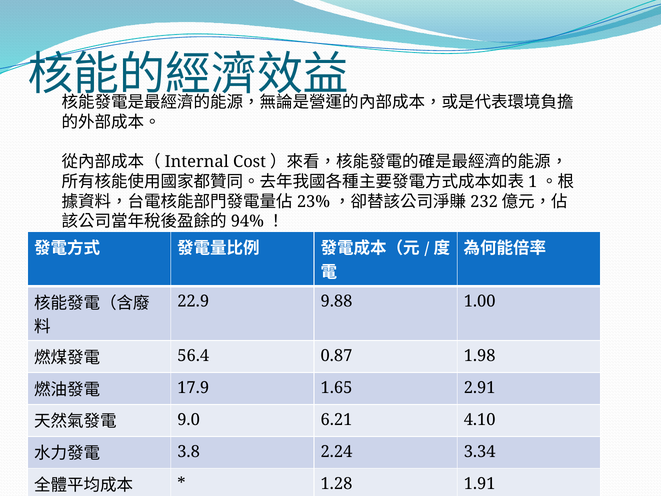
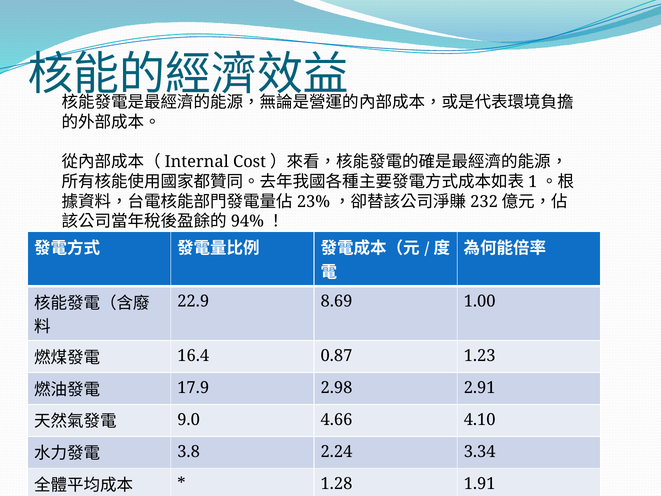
9.88: 9.88 -> 8.69 (336, 301)
56.4: 56.4 -> 16.4 (193, 356)
1.98: 1.98 -> 1.23 (480, 356)
1.65: 1.65 -> 2.98 (336, 388)
6.21: 6.21 -> 4.66 (336, 420)
